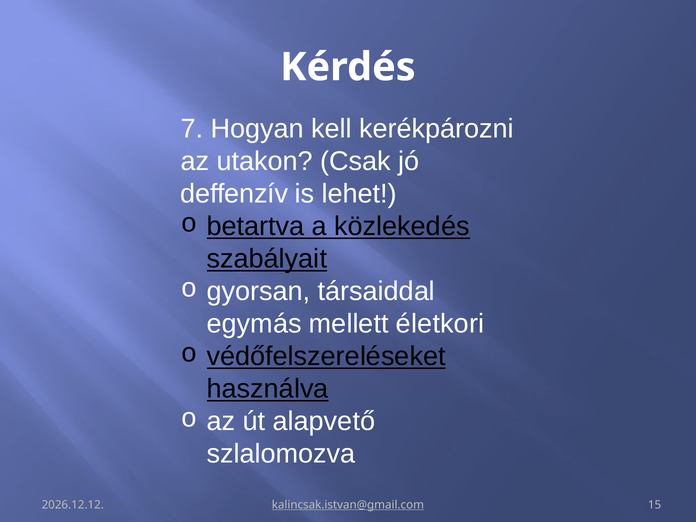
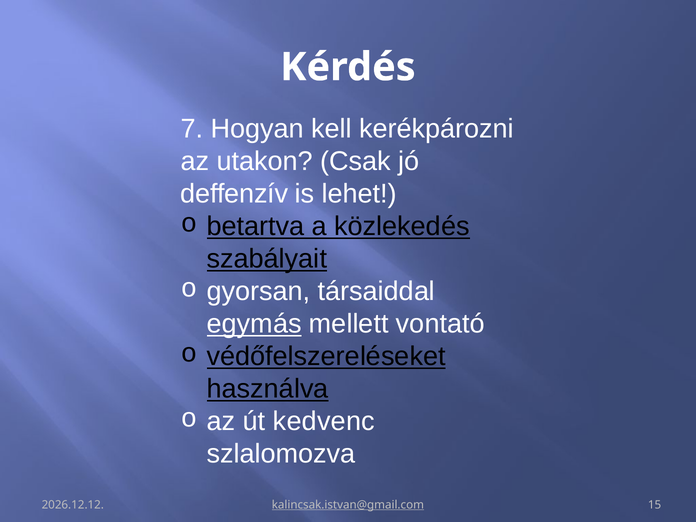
egymás underline: none -> present (254, 324)
életkori: életkori -> vontató (440, 324)
alapvető: alapvető -> kedvenc (324, 422)
